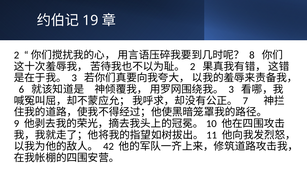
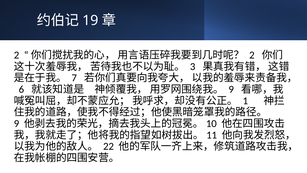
8: 8 -> 2 (252, 55)
2: 2 -> 3 (193, 66)
3: 3 -> 7 (74, 78)
3: 3 -> 9 (231, 89)
7: 7 -> 1 (245, 101)
42: 42 -> 22 (109, 146)
